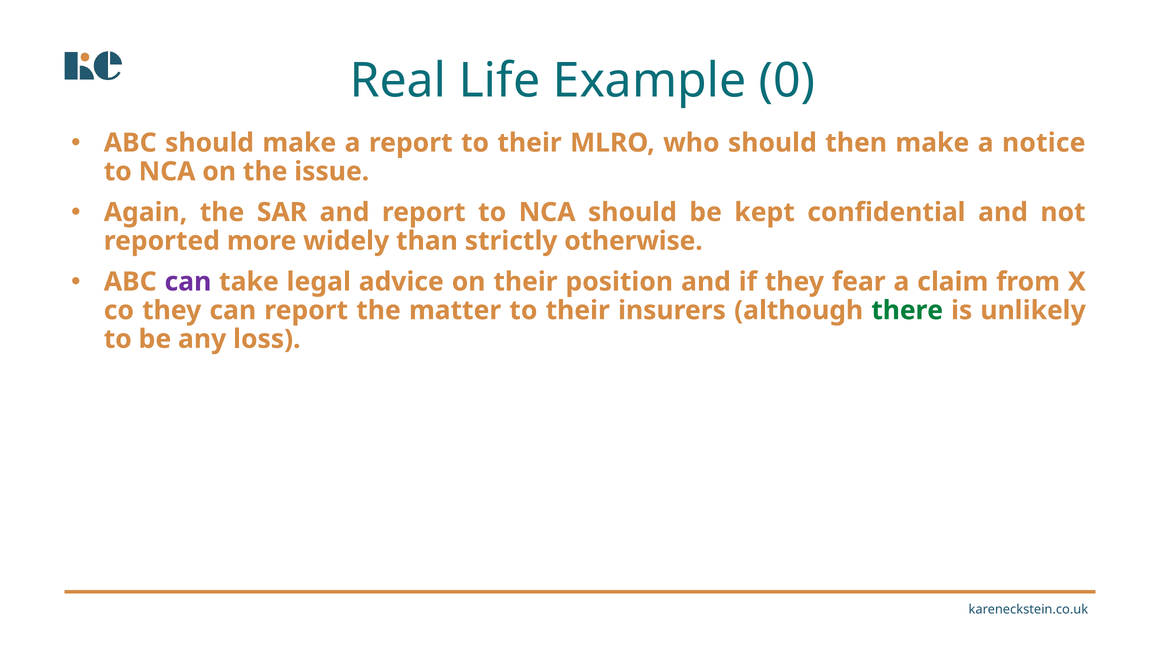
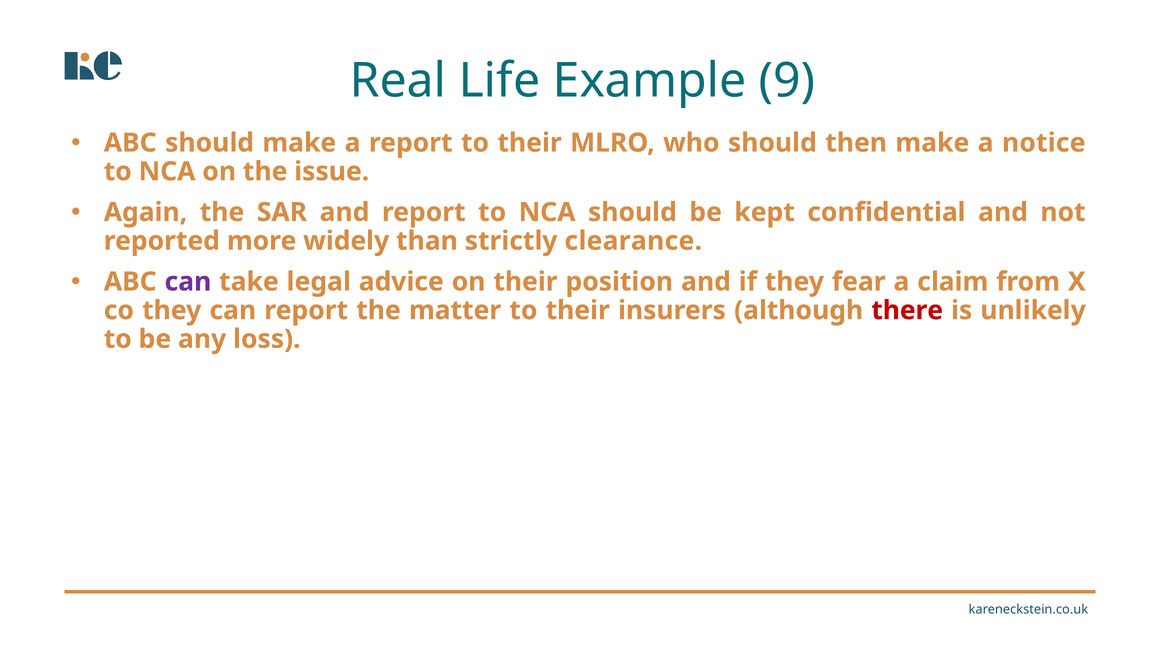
0: 0 -> 9 (787, 81)
otherwise: otherwise -> clearance (633, 241)
there colour: green -> red (907, 310)
